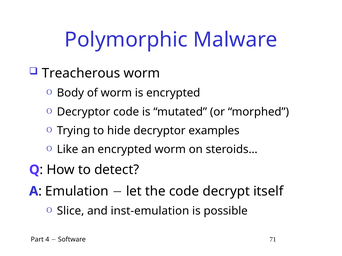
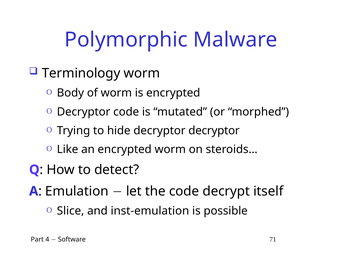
Treacherous: Treacherous -> Terminology (81, 73)
decryptor examples: examples -> decryptor (214, 131)
